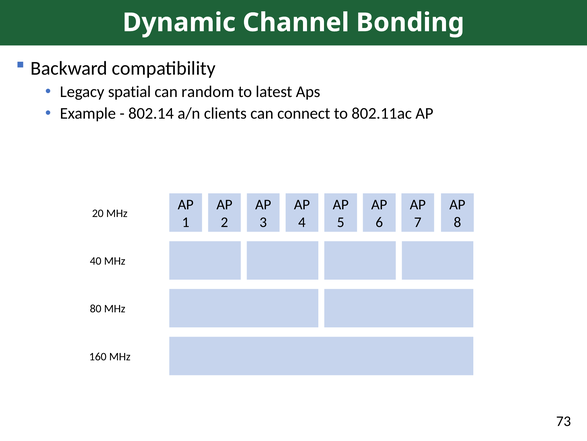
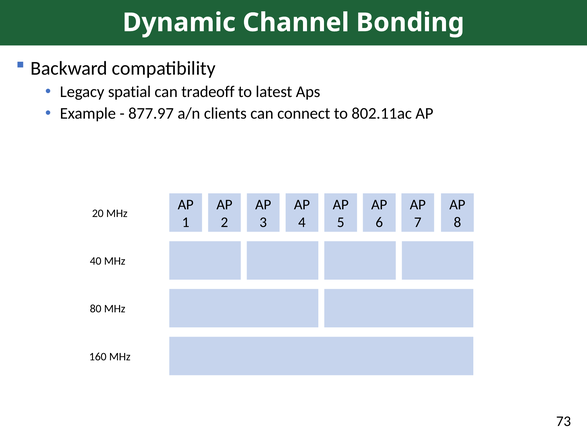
random: random -> tradeoff (208, 92)
802.14: 802.14 -> 877.97 (151, 113)
